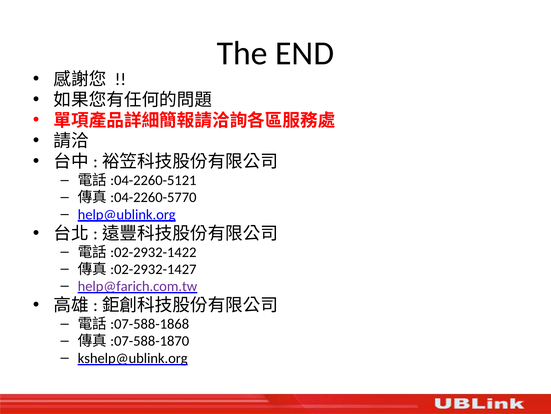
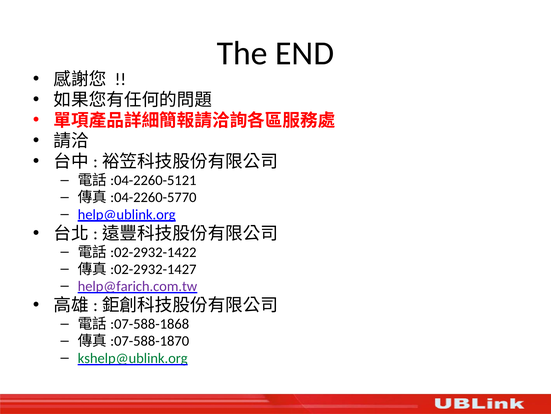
kshelp@ublink.org colour: black -> green (133, 358)
